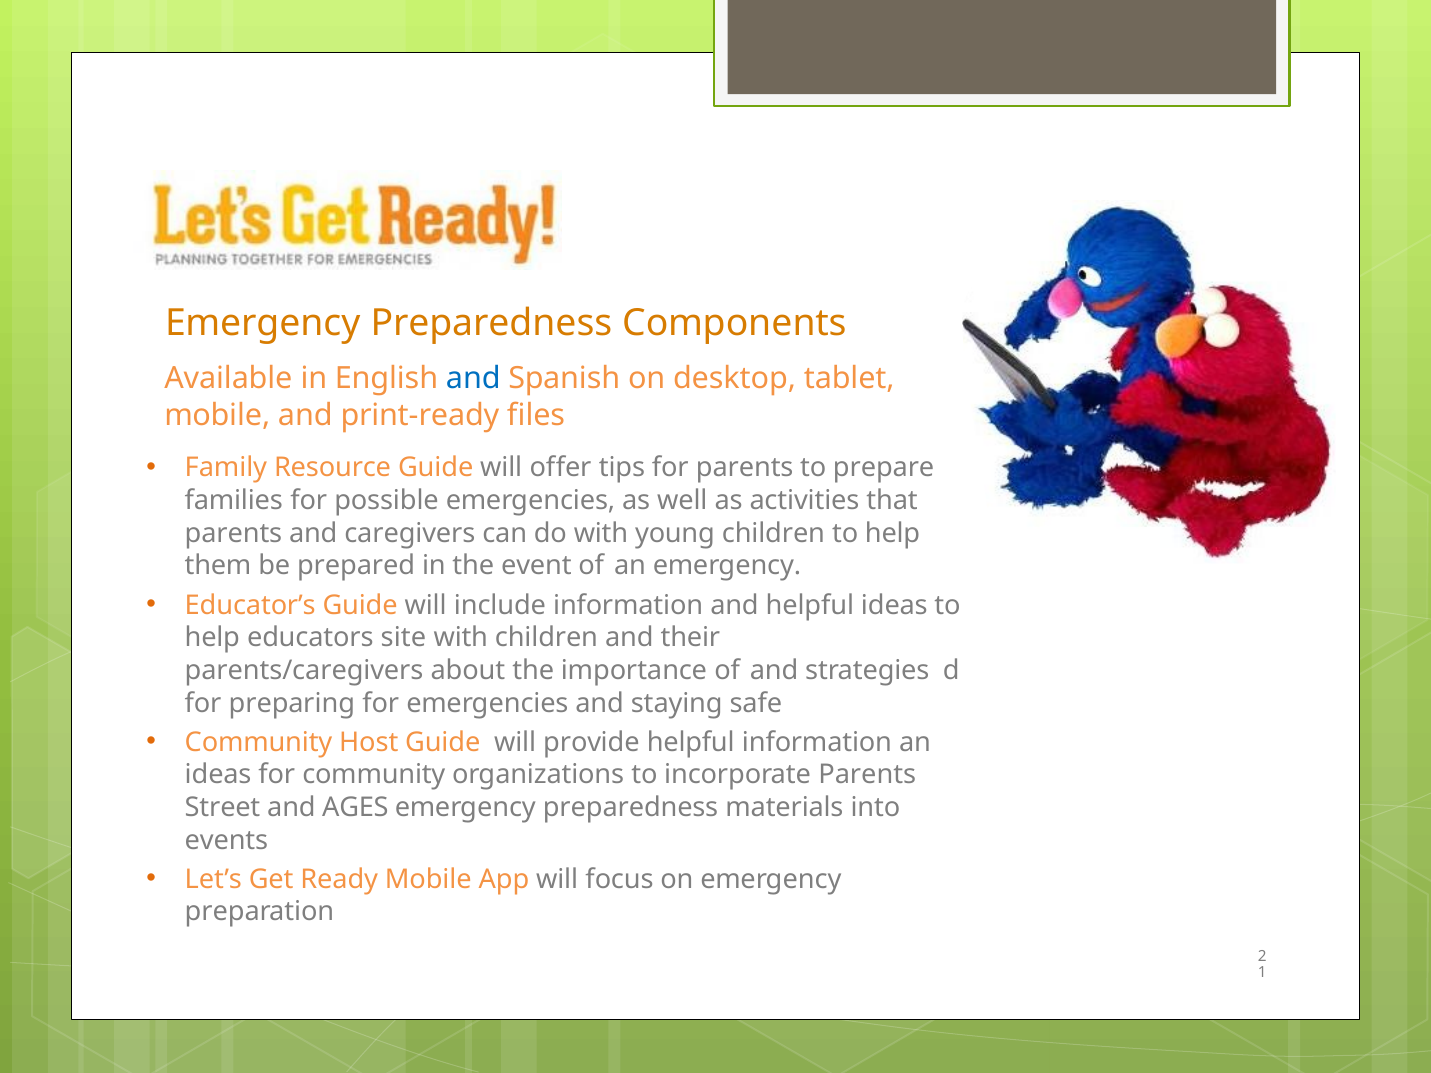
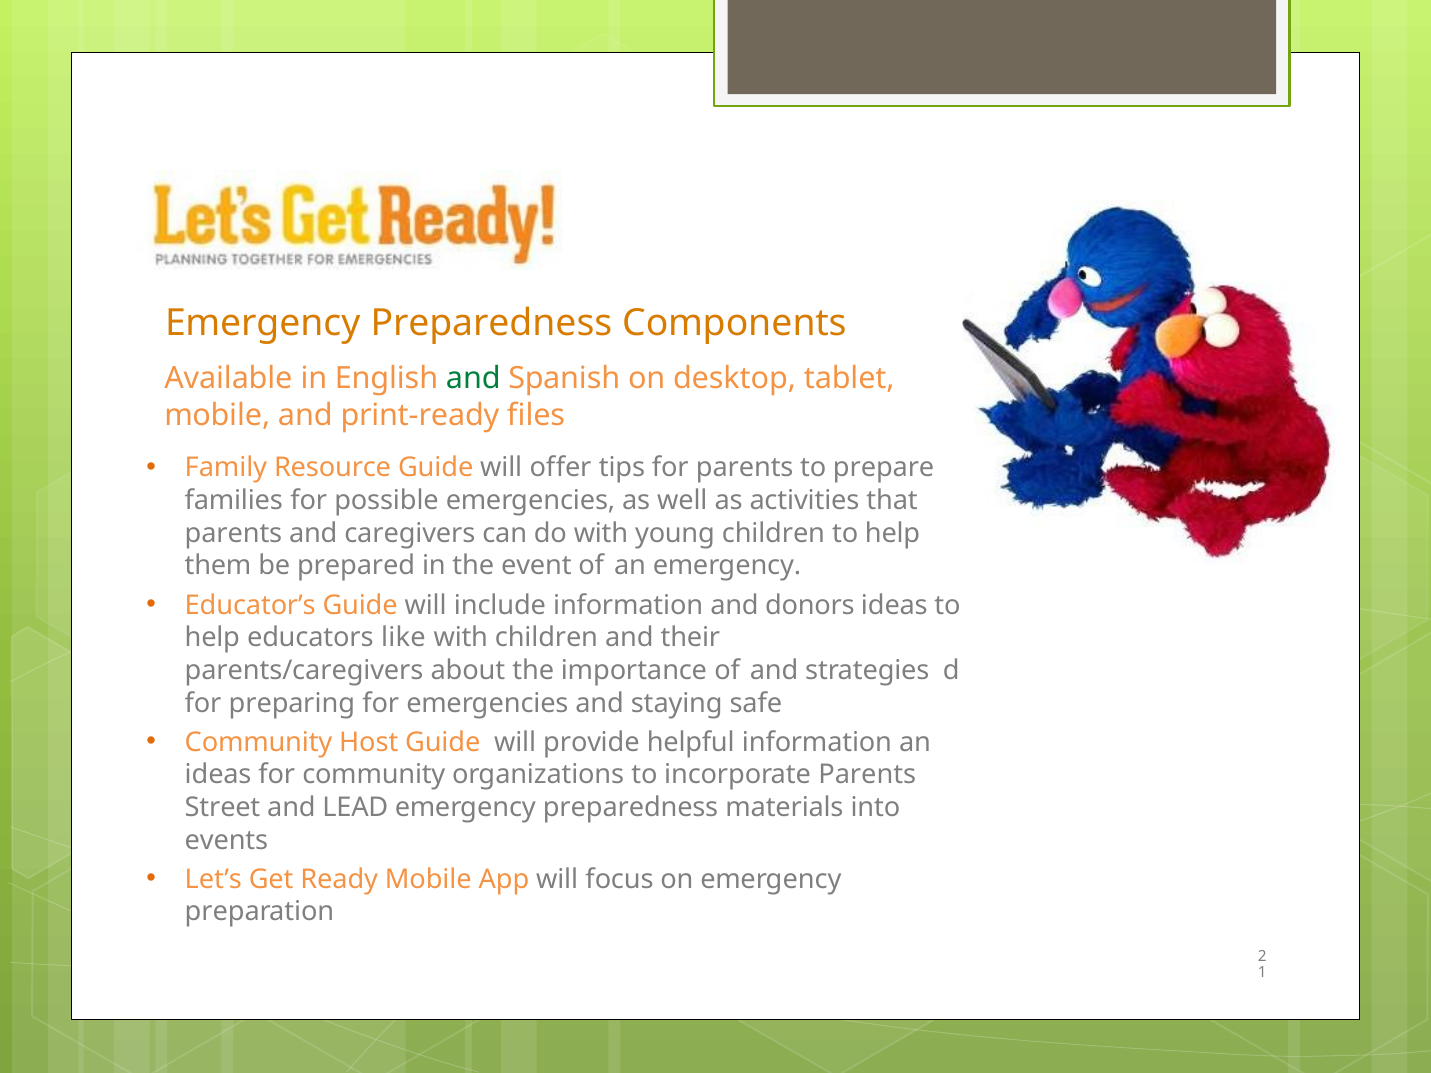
and colour: blue -> green (473, 379)
and helpful: helpful -> donors (810, 605)
site: site -> like (403, 638)
AGES: AGES -> LEAD (355, 808)
